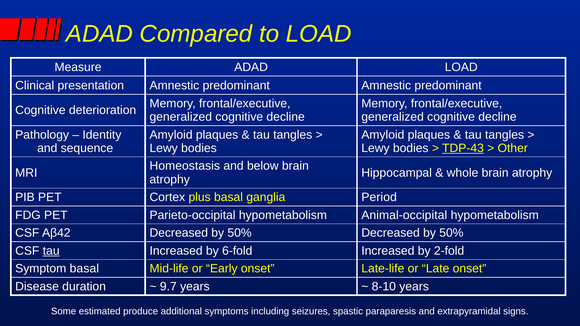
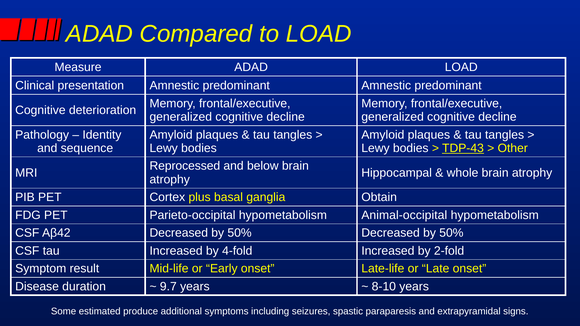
Homeostasis: Homeostasis -> Reprocessed (185, 166)
Period: Period -> Obtain (379, 197)
tau underline: present -> none (51, 251)
6-fold: 6-fold -> 4-fold (237, 251)
Symptom basal: basal -> result (84, 269)
